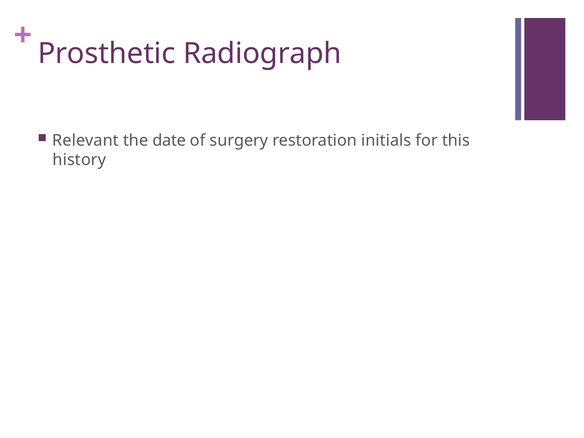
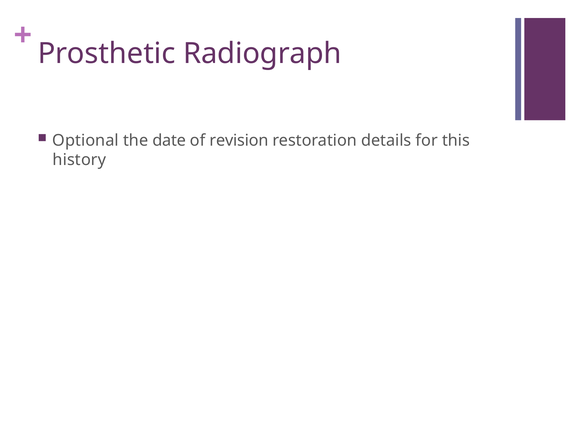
Relevant: Relevant -> Optional (86, 140)
surgery: surgery -> revision (239, 140)
initials: initials -> details (386, 140)
